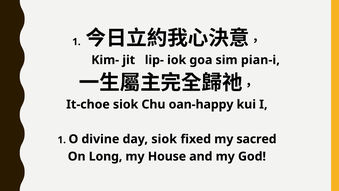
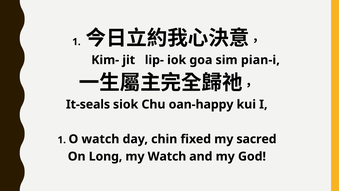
It-choe: It-choe -> It-seals (88, 104)
O divine: divine -> watch (100, 139)
day siok: siok -> chin (164, 139)
my House: House -> Watch (167, 156)
